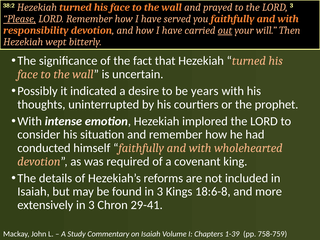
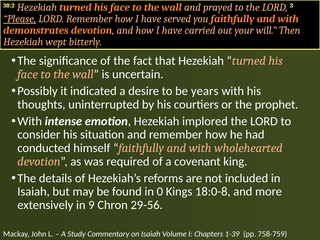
responsibility: responsibility -> demonstrates (36, 30)
out underline: present -> none (225, 30)
found in 3: 3 -> 0 (160, 192)
18:6-8: 18:6-8 -> 18:0-8 (213, 192)
extensively in 3: 3 -> 9 (91, 205)
29-41: 29-41 -> 29-56 (147, 205)
